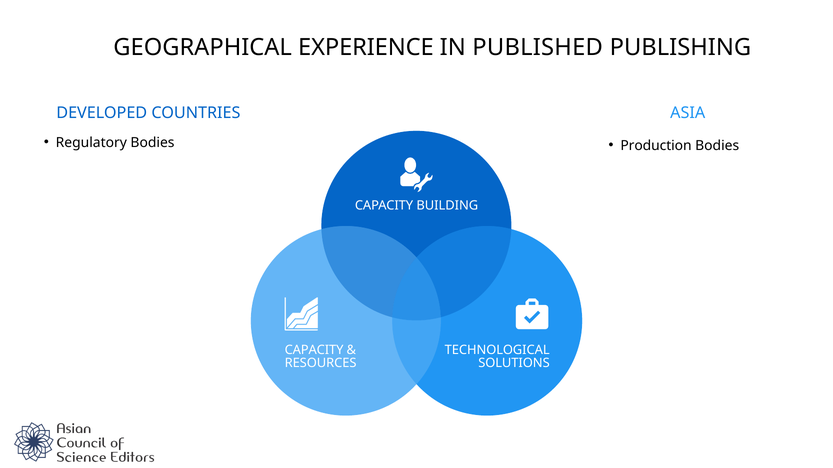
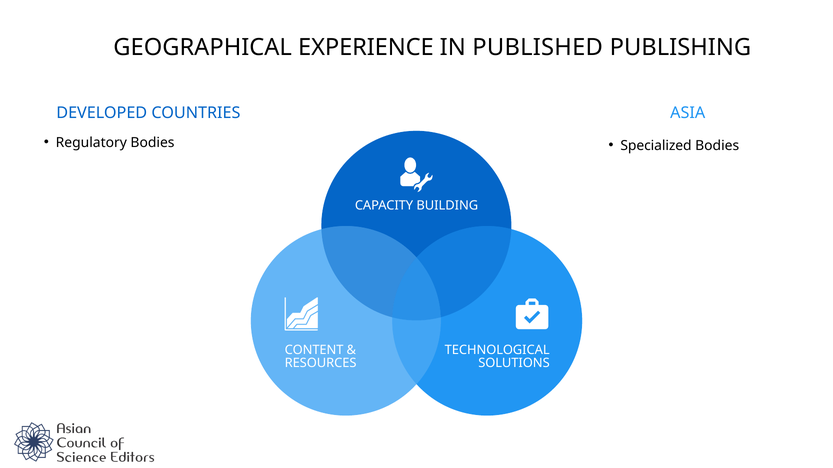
Production: Production -> Specialized (656, 146)
CAPACITY: CAPACITY -> CONTENT (314, 350)
